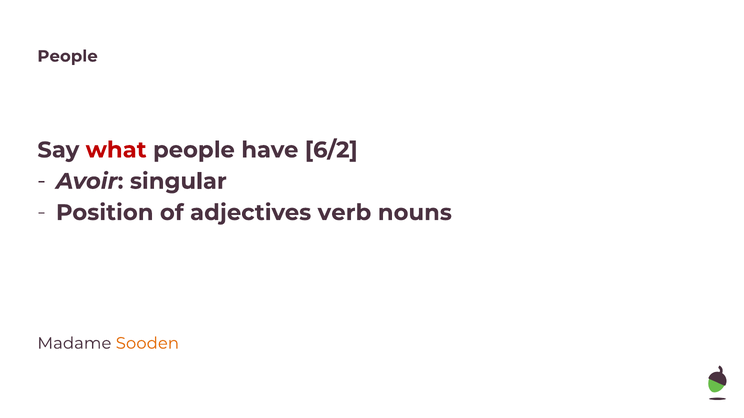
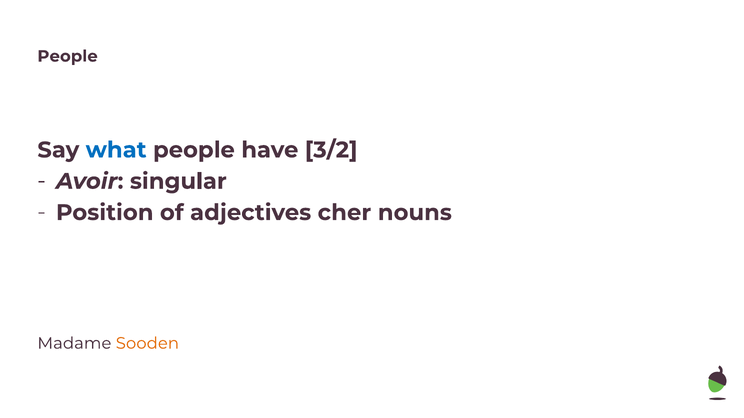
what colour: red -> blue (116, 150)
6/2: 6/2 -> 3/2 (331, 150)
verb: verb -> cher (344, 213)
